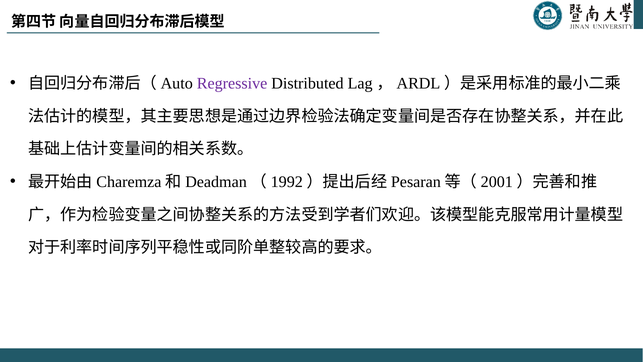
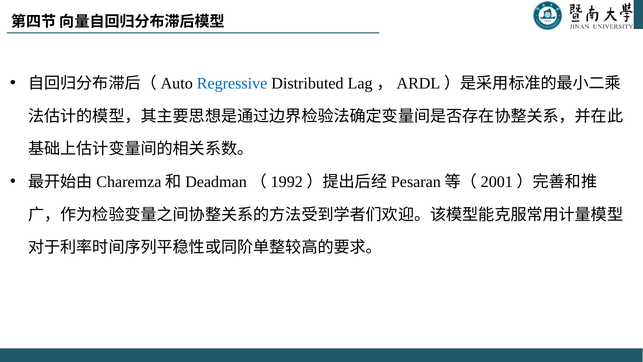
Regressive colour: purple -> blue (232, 84)
